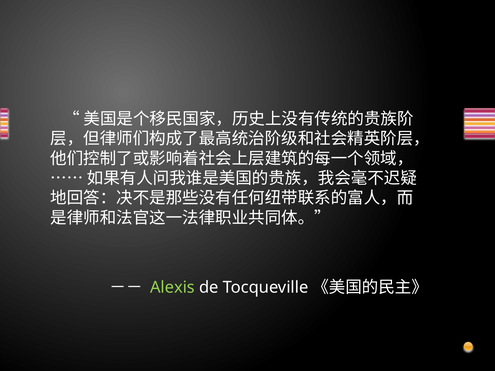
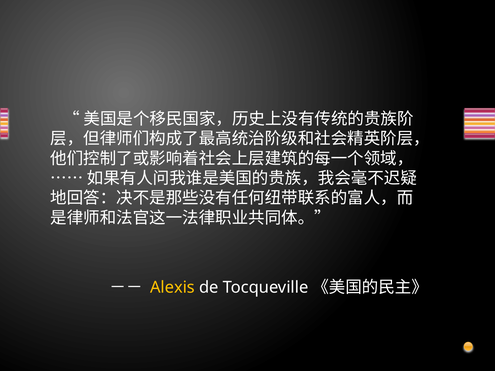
Alexis colour: light green -> yellow (172, 287)
